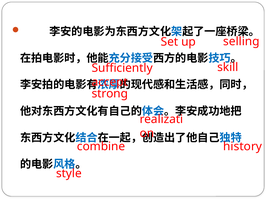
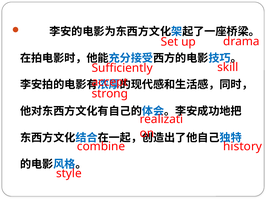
selling: selling -> drama (241, 41)
